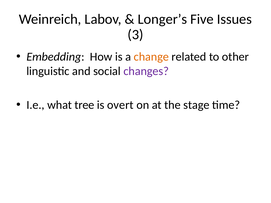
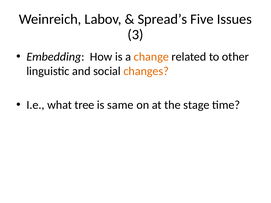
Longer’s: Longer’s -> Spread’s (162, 19)
changes colour: purple -> orange (146, 71)
overt: overt -> same (120, 105)
